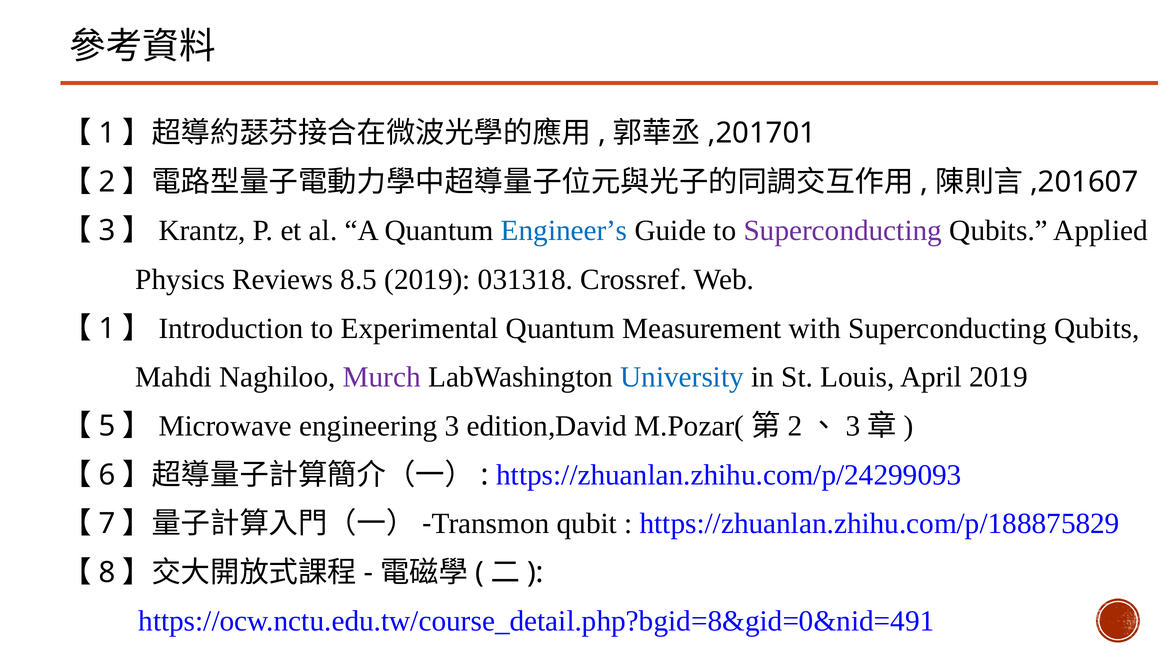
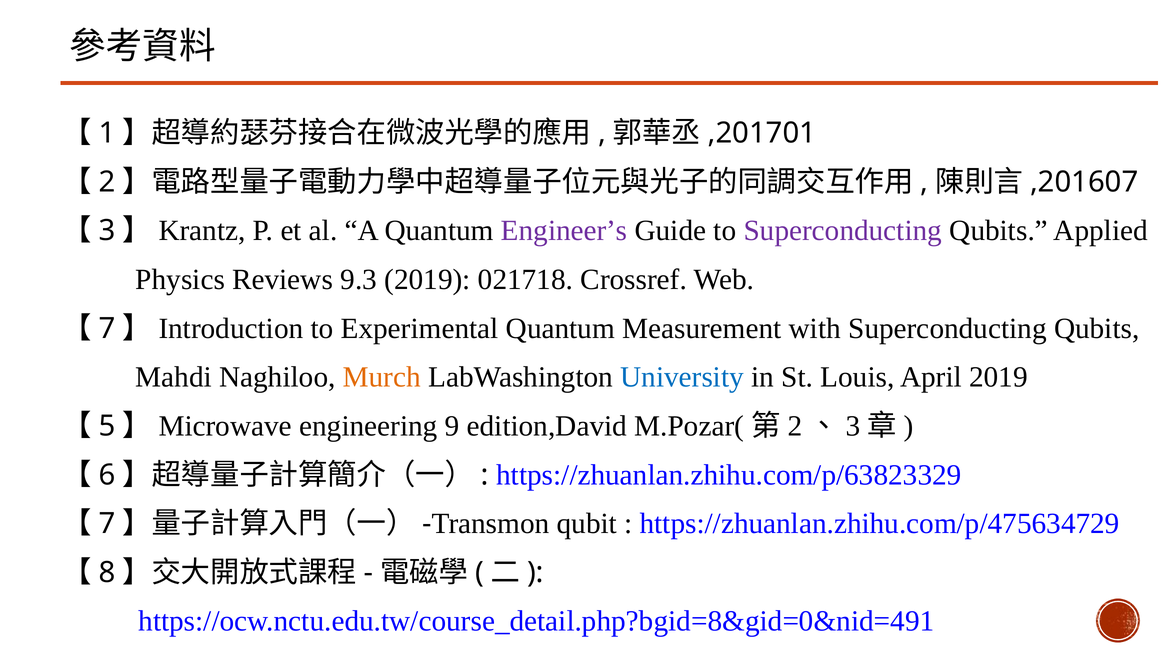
Engineer’s colour: blue -> purple (564, 231)
8.5: 8.5 -> 9.3 (359, 280)
031318: 031318 -> 021718 (525, 280)
1: 1 -> 7 (107, 329)
Murch colour: purple -> orange (382, 377)
engineering 3: 3 -> 9 (452, 426)
https://zhuanlan.zhihu.com/p/24299093: https://zhuanlan.zhihu.com/p/24299093 -> https://zhuanlan.zhihu.com/p/63823329 (729, 475)
https://zhuanlan.zhihu.com/p/188875829: https://zhuanlan.zhihu.com/p/188875829 -> https://zhuanlan.zhihu.com/p/475634729 (880, 524)
